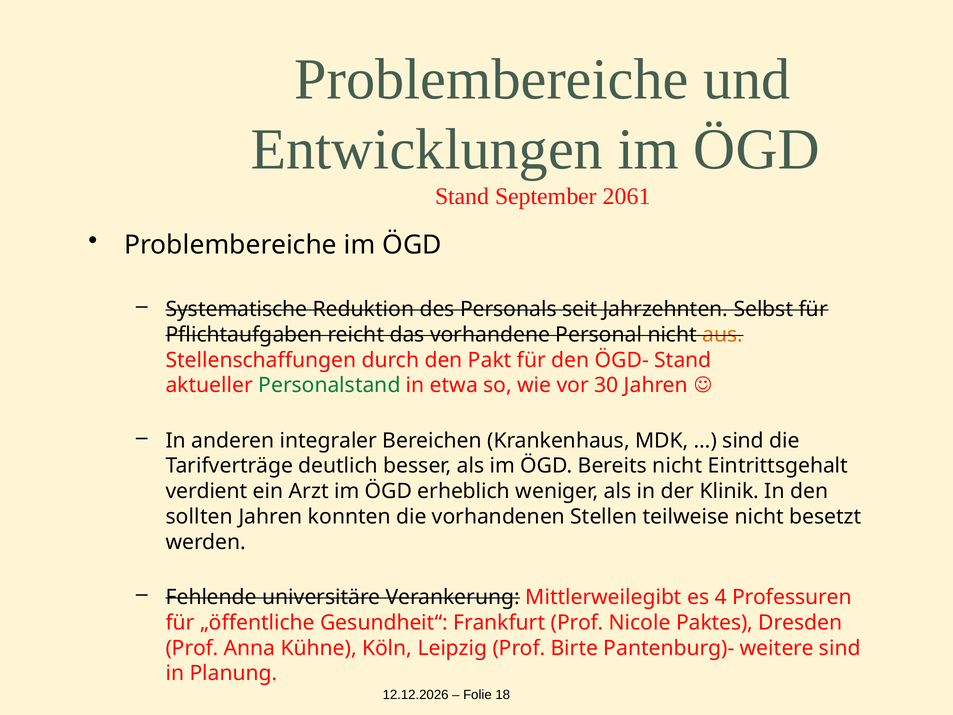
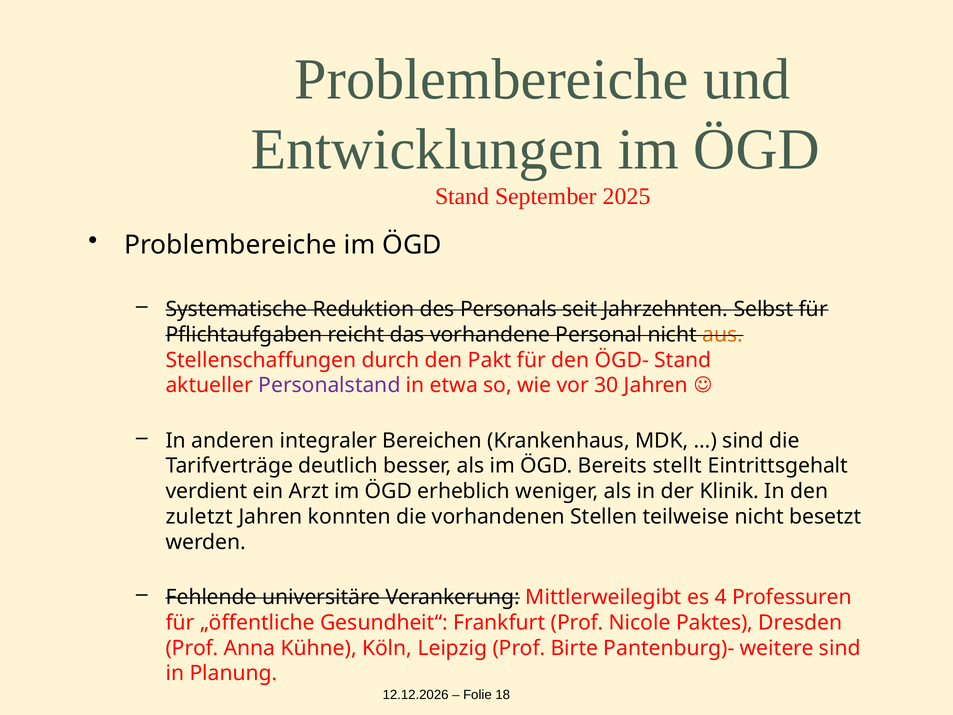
2061: 2061 -> 2025 (627, 196)
Personalstand colour: green -> purple (329, 385)
Bereits nicht: nicht -> stellt (677, 466)
sollten: sollten -> zuletzt (199, 517)
